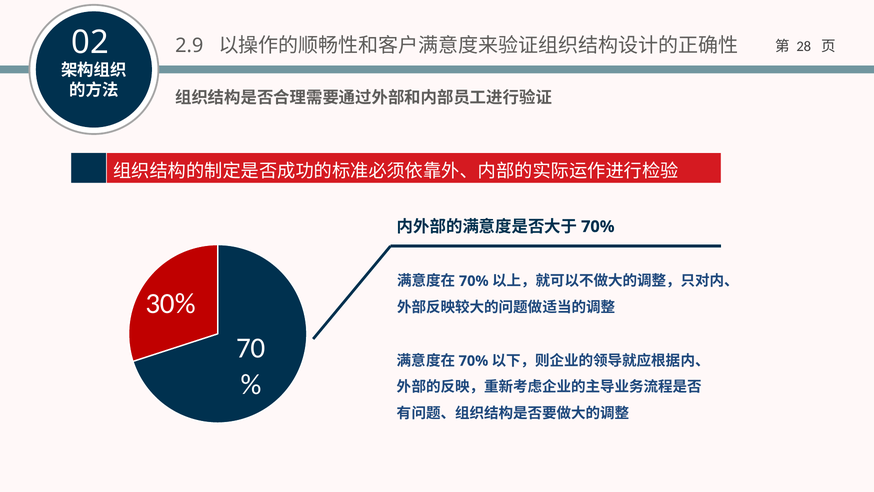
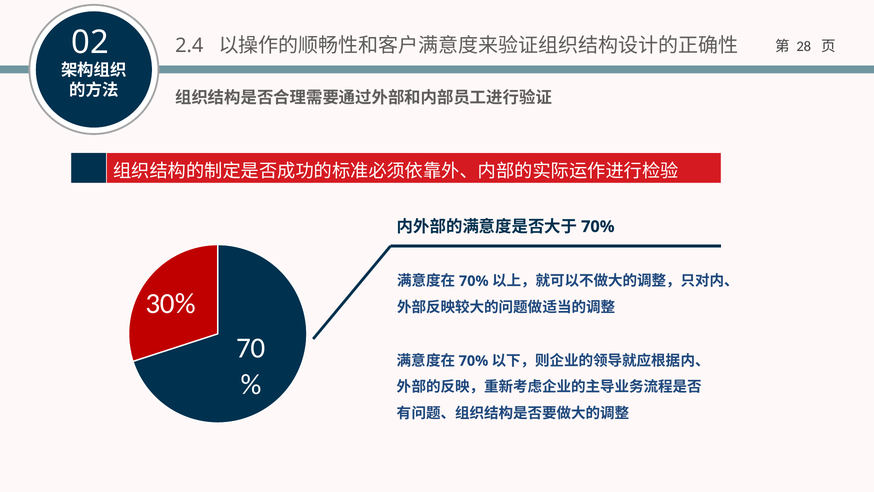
2.9: 2.9 -> 2.4 (189, 46)
